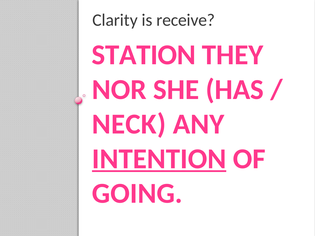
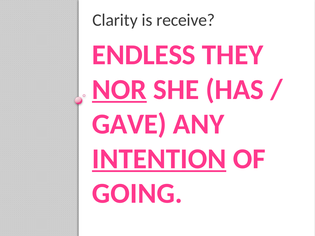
STATION: STATION -> ENDLESS (144, 55)
NOR underline: none -> present (119, 90)
NECK: NECK -> GAVE (129, 124)
